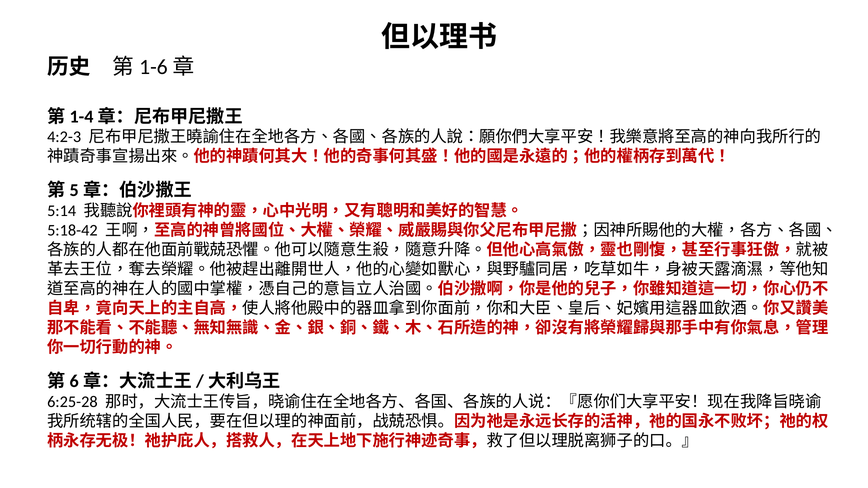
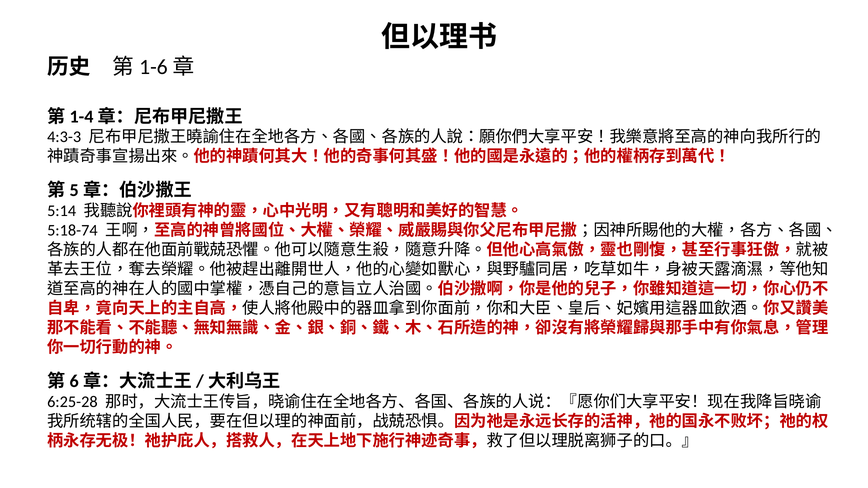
4:2-3: 4:2-3 -> 4:3-3 (64, 137)
5:18-42: 5:18-42 -> 5:18-74 (72, 230)
